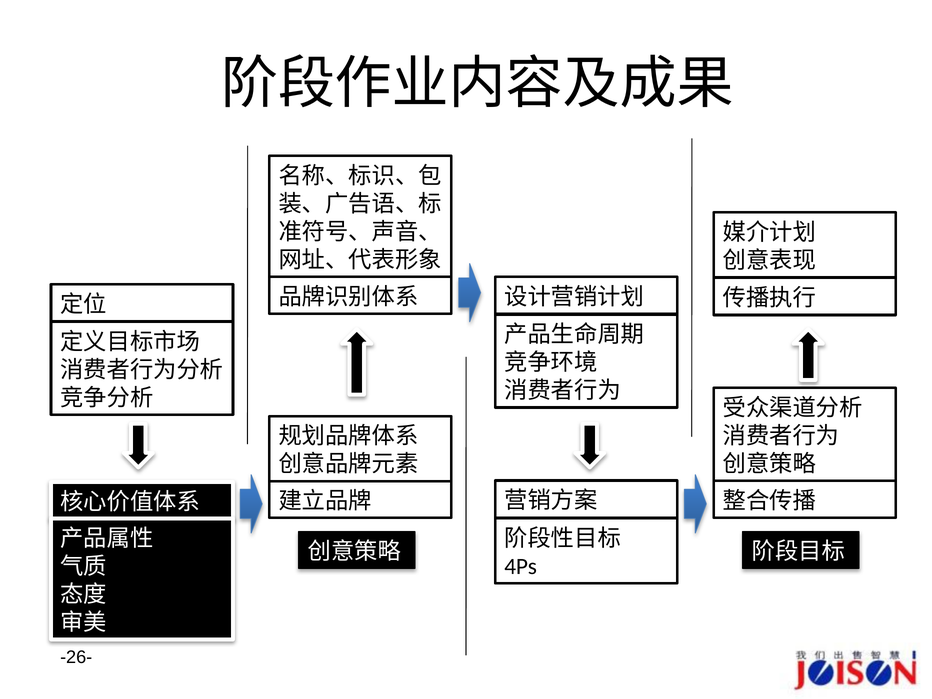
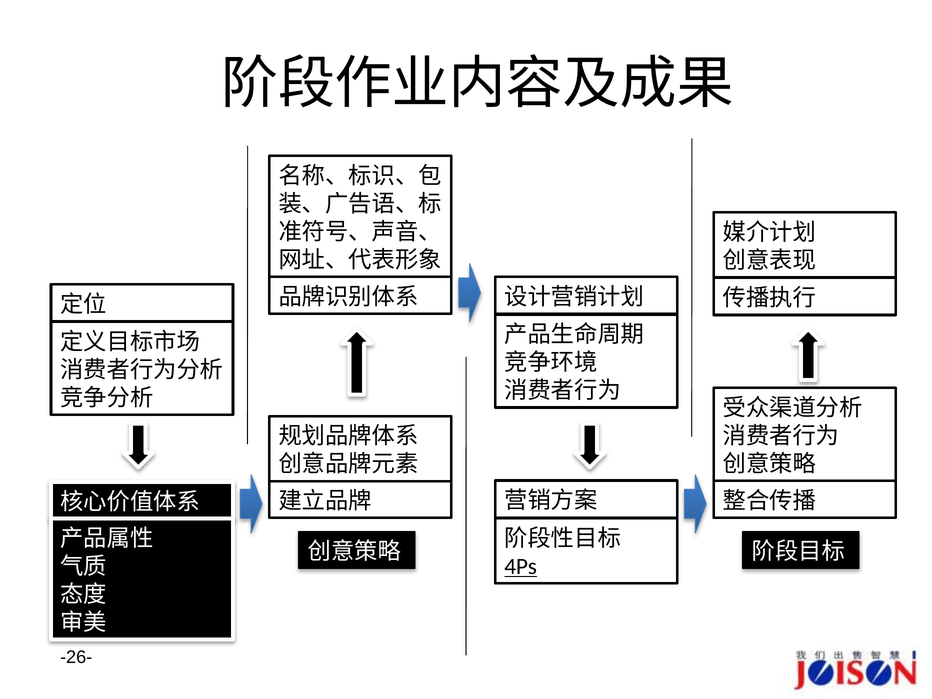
4Ps underline: none -> present (521, 567)
